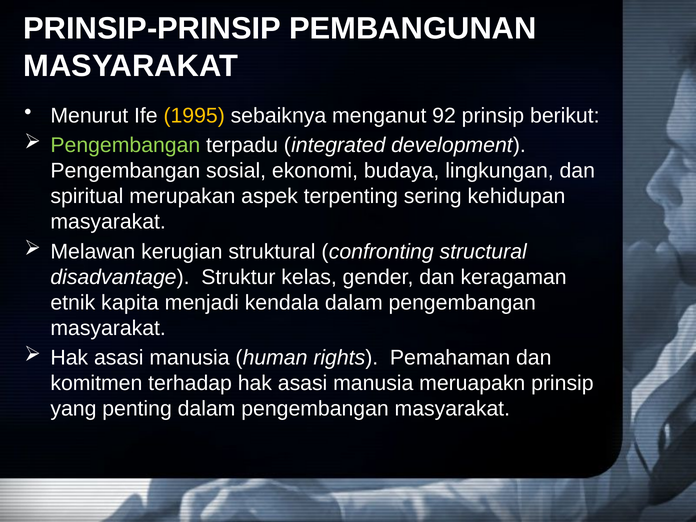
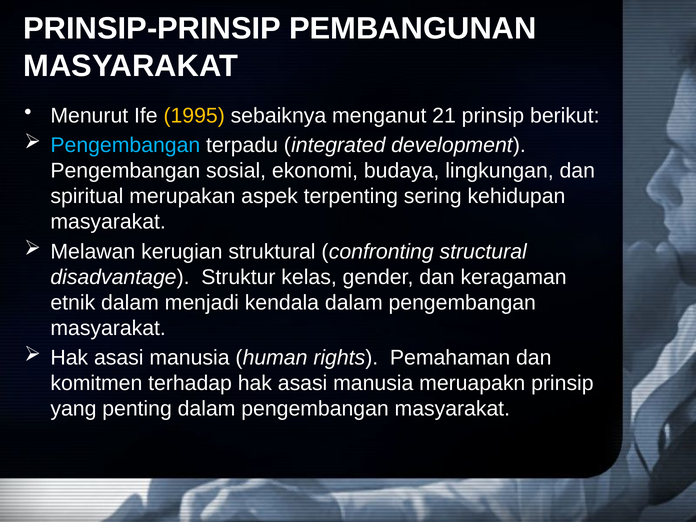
92: 92 -> 21 (444, 116)
Pengembangan colour: light green -> light blue (125, 145)
etnik kapita: kapita -> dalam (130, 303)
